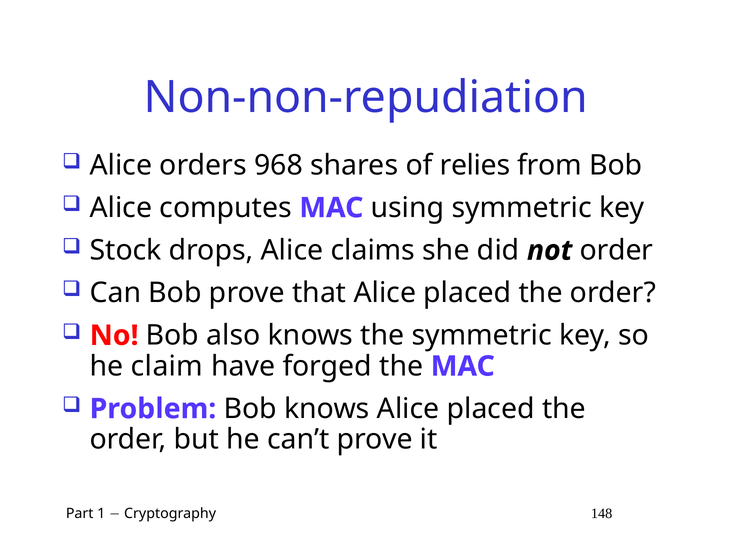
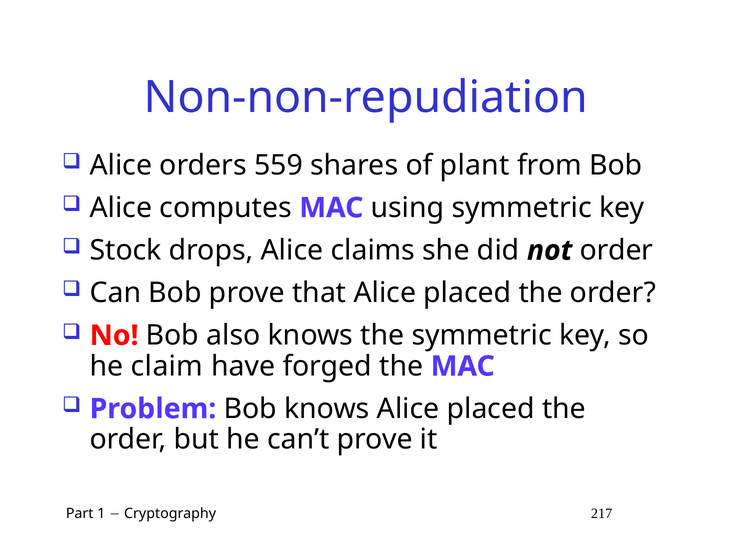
968: 968 -> 559 (278, 165)
relies: relies -> plant (475, 165)
148: 148 -> 217 (602, 513)
